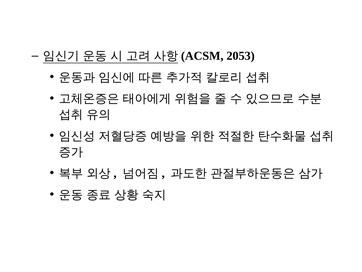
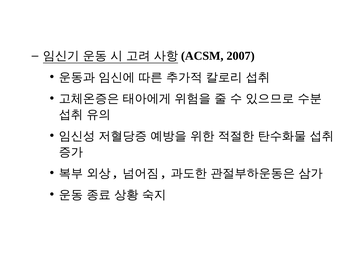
2053: 2053 -> 2007 (241, 56)
